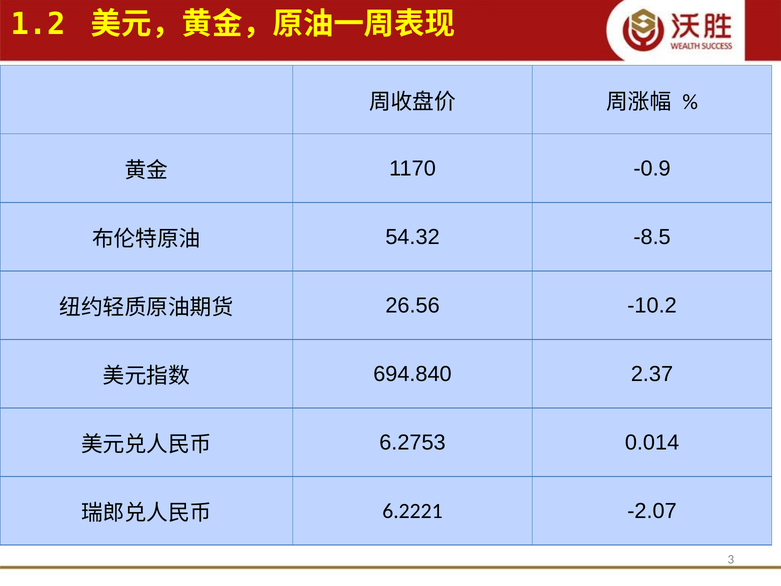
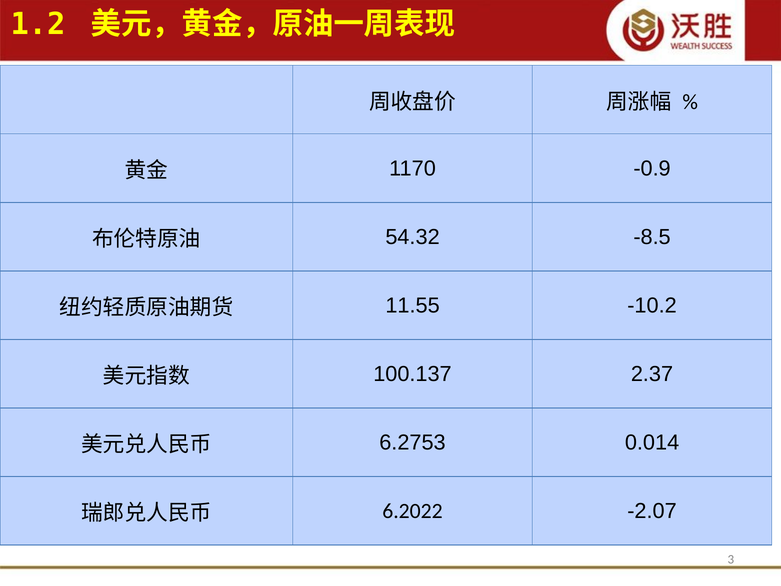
26.56: 26.56 -> 11.55 (413, 305)
694.840: 694.840 -> 100.137 (412, 374)
6.2221: 6.2221 -> 6.2022 (412, 511)
